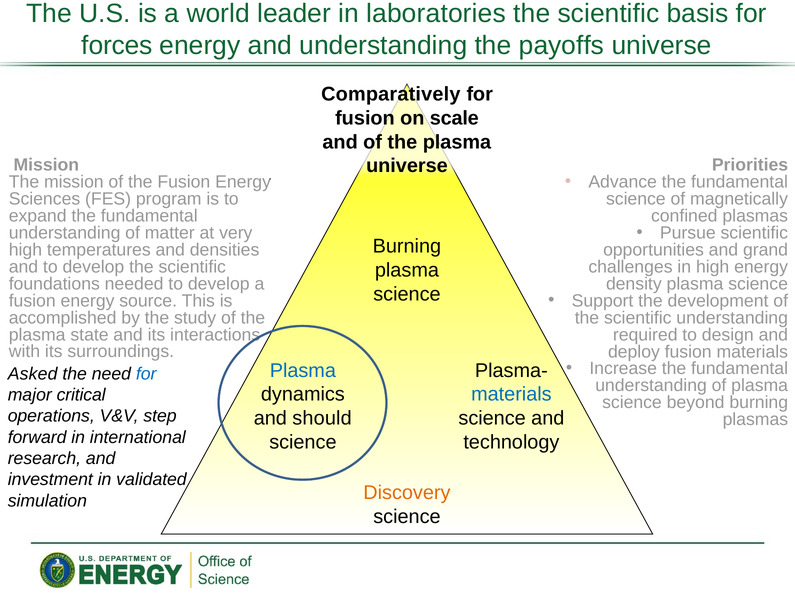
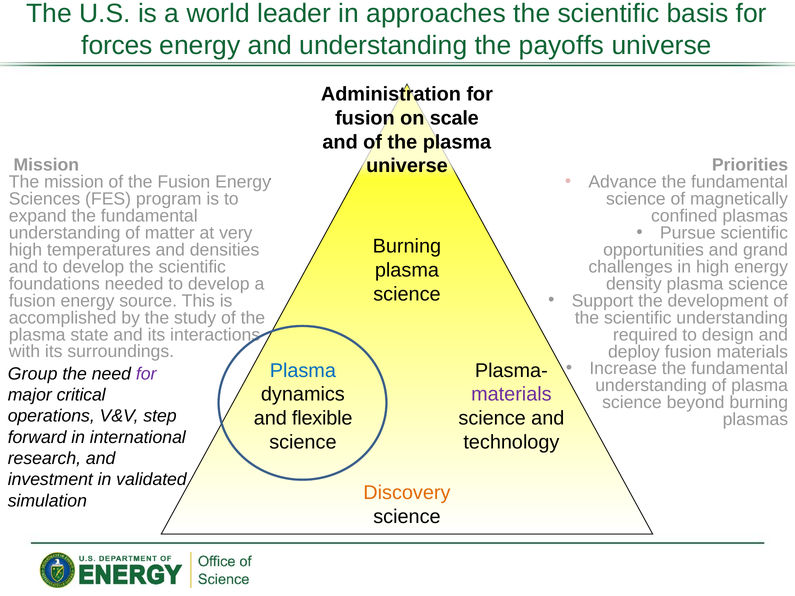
laboratories: laboratories -> approaches (436, 14)
Comparatively: Comparatively -> Administration (391, 94)
Asked: Asked -> Group (33, 374)
for colour: blue -> purple (146, 374)
materials colour: blue -> purple (511, 395)
should: should -> flexible (322, 418)
